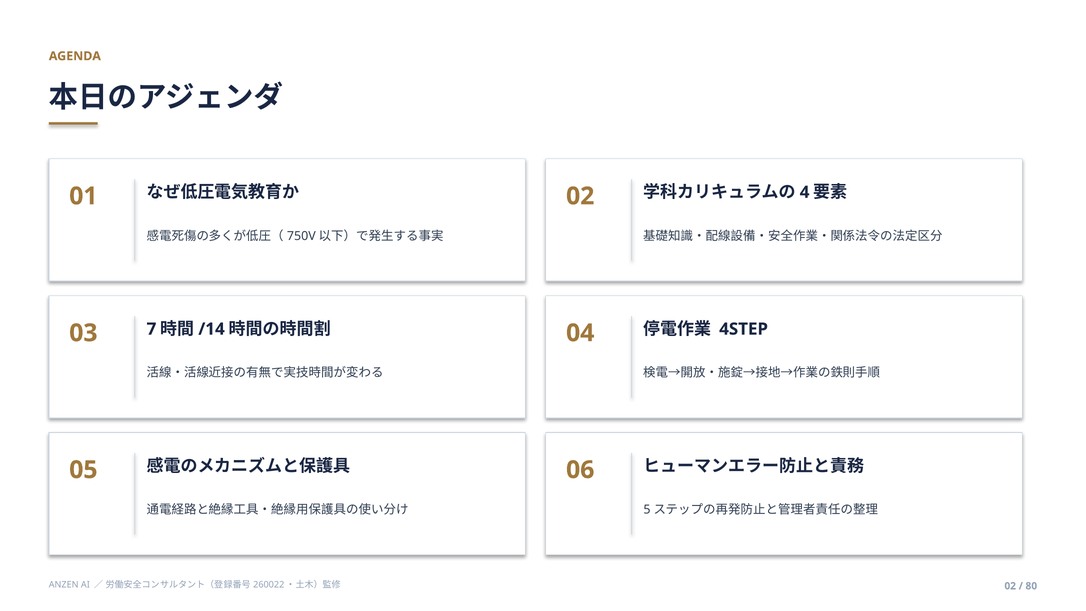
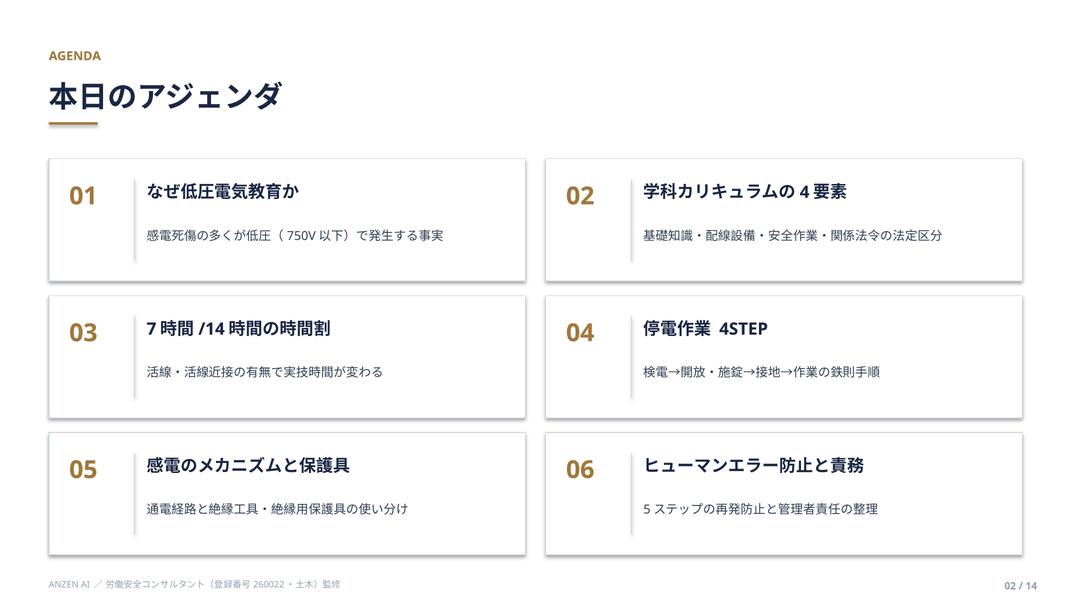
80: 80 -> 14 (1031, 586)
